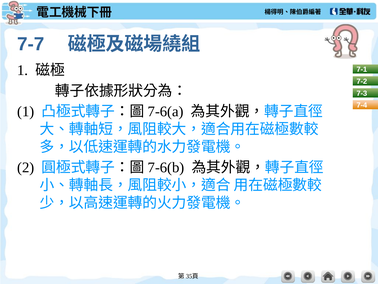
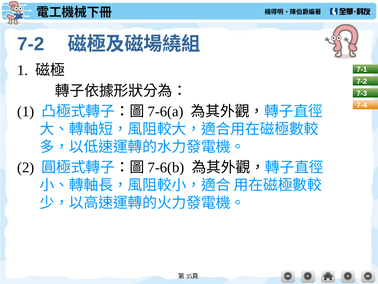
7-7: 7-7 -> 7-2 (31, 44)
